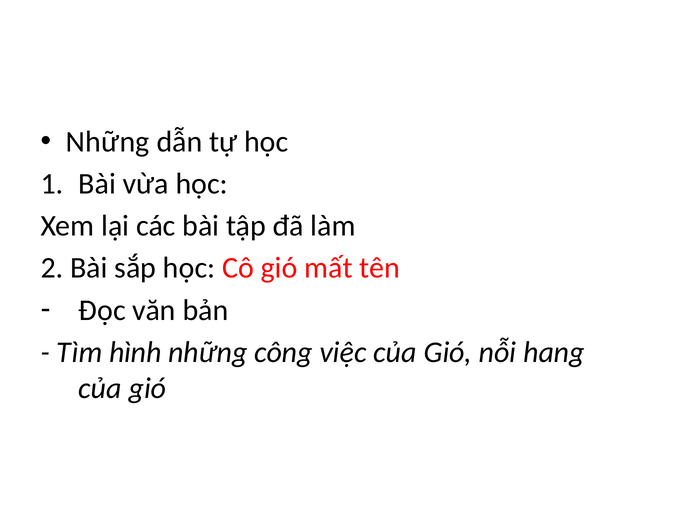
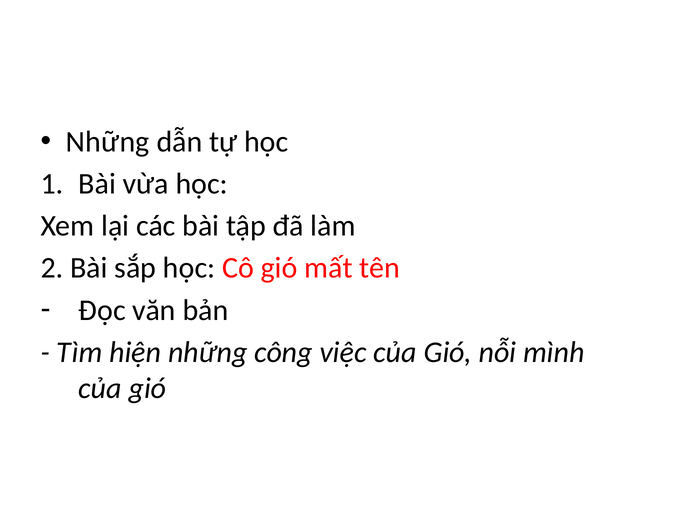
hình: hình -> hiện (135, 352)
hang: hang -> mình (554, 352)
